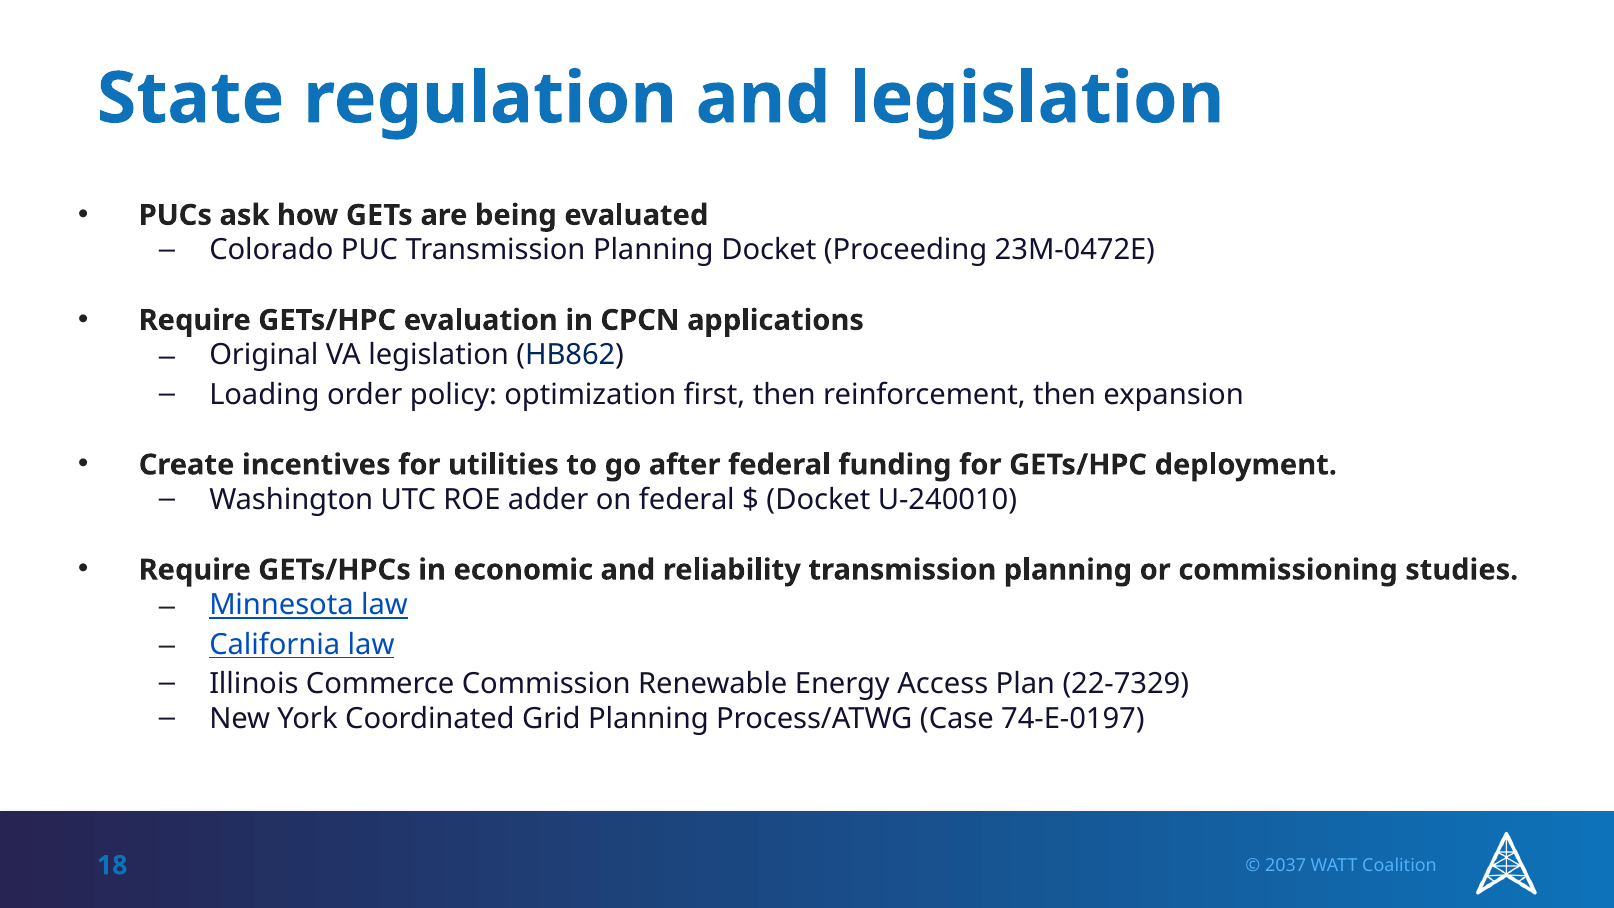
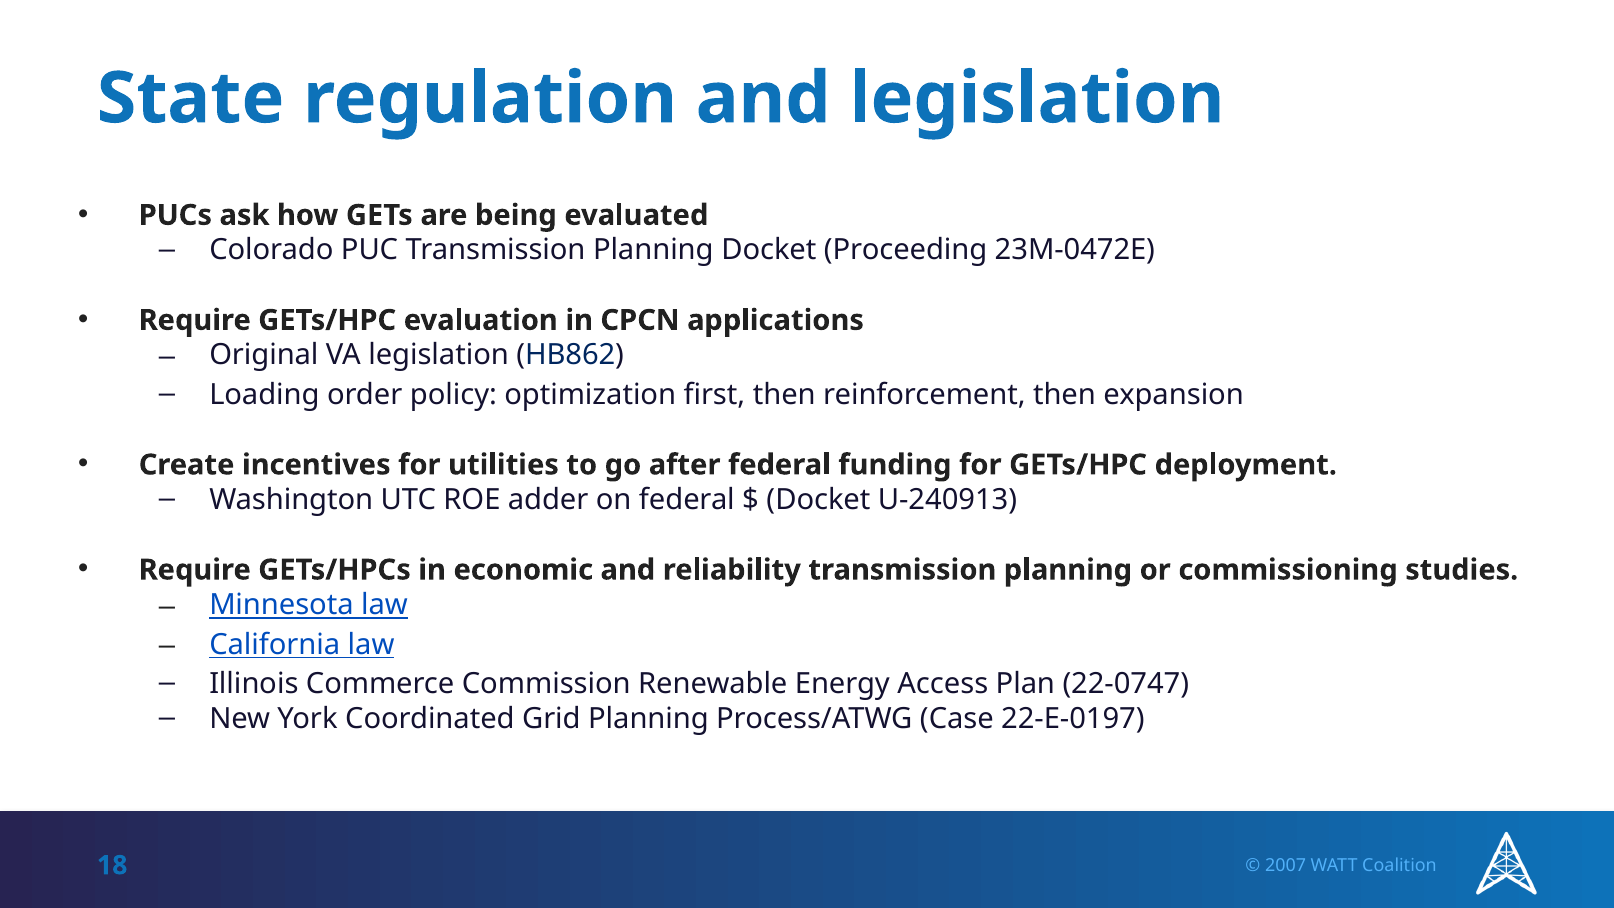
U-240010: U-240010 -> U-240913 (947, 500)
22-7329: 22-7329 -> 22-0747 (1126, 684)
74-E-0197: 74-E-0197 -> 22-E-0197 (1073, 719)
2037: 2037 -> 2007 (1286, 865)
